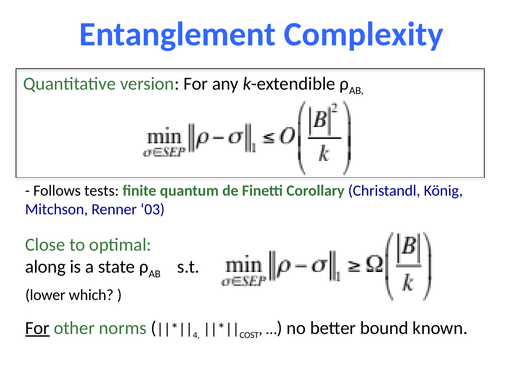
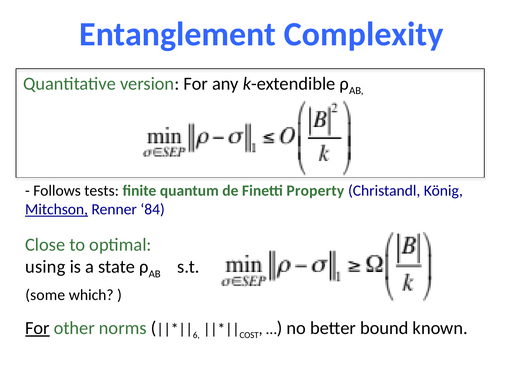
Corollary: Corollary -> Property (315, 191)
Mitchson underline: none -> present (57, 209)
03: 03 -> 84 (153, 209)
along: along -> using (45, 267)
lower: lower -> some (45, 295)
4: 4 -> 6 (196, 335)
